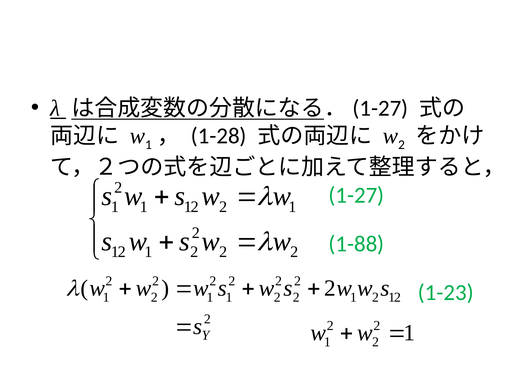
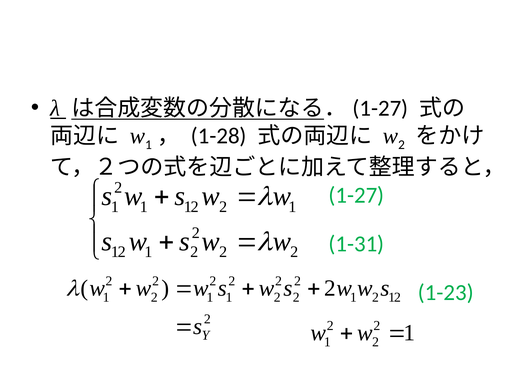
1-88: 1-88 -> 1-31 (356, 244)
